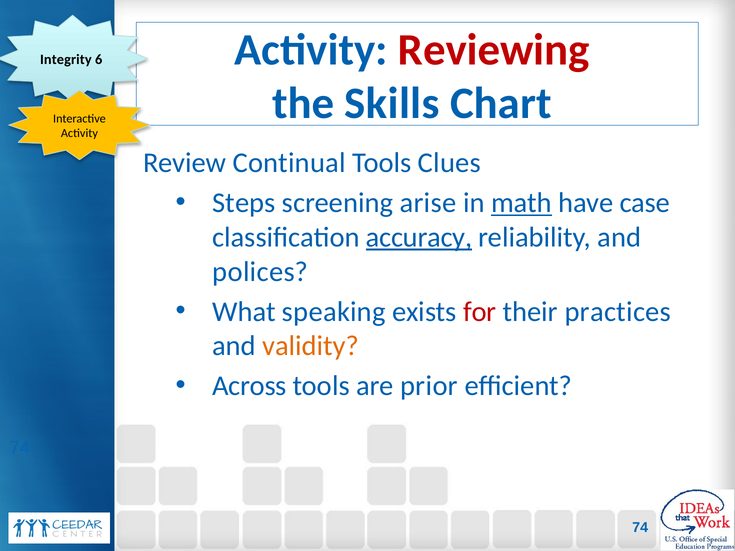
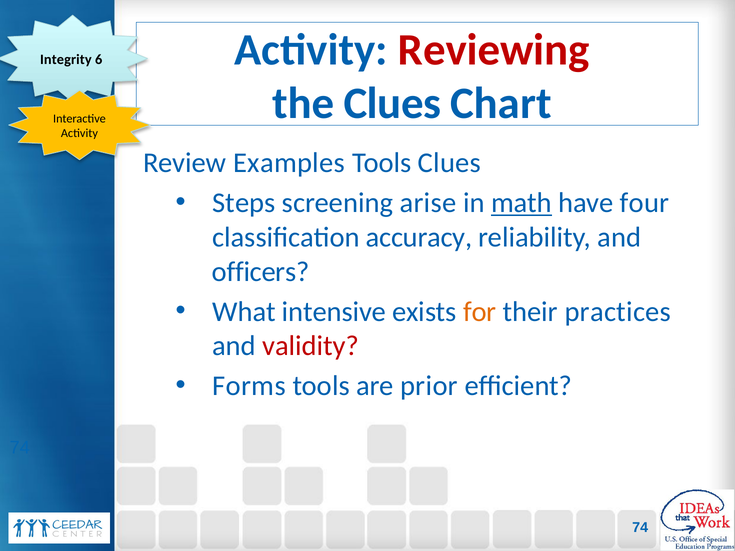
the Skills: Skills -> Clues (392, 104)
Continual: Continual -> Examples (289, 163)
case: case -> four (644, 203)
accuracy underline: present -> none (419, 237)
polices: polices -> officers (261, 272)
speaking: speaking -> intensive (334, 312)
for colour: red -> orange (480, 312)
validity colour: orange -> red (311, 346)
Across: Across -> Forms (249, 386)
